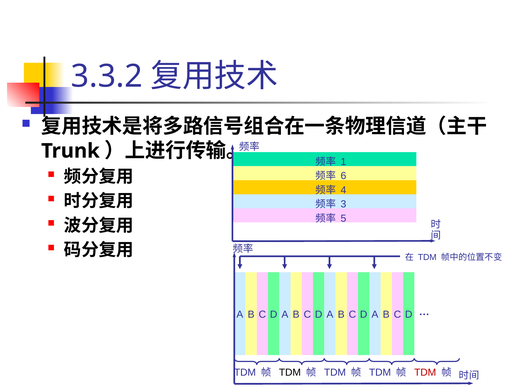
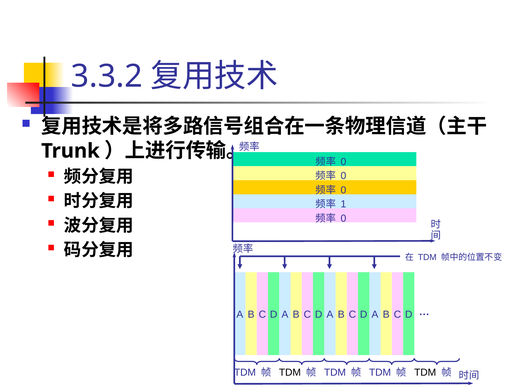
1: 1 -> 0 (343, 161)
6: 6 -> 0 (343, 176)
4: 4 -> 0 (343, 190)
3: 3 -> 1 (343, 204)
5: 5 -> 0 (343, 218)
TDM colour: red -> black (425, 372)
